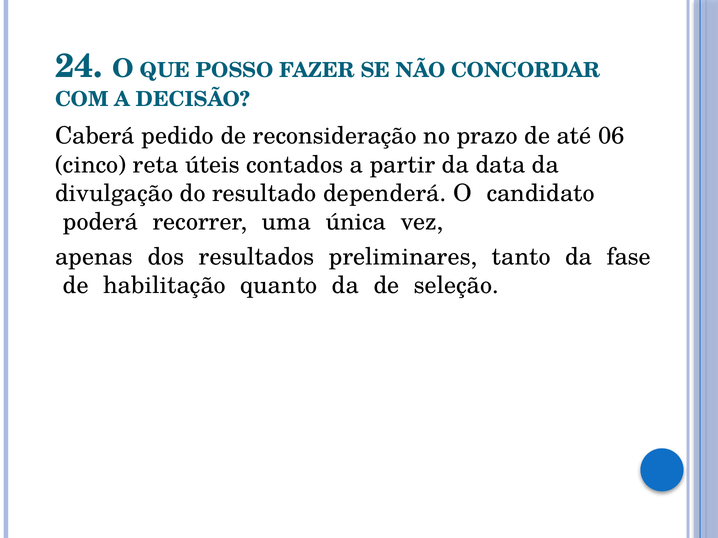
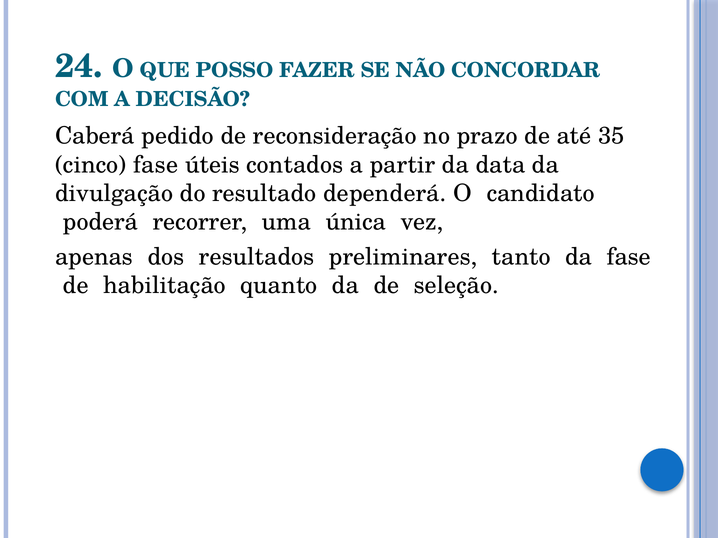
06: 06 -> 35 (611, 136)
cinco reta: reta -> fase (156, 165)
